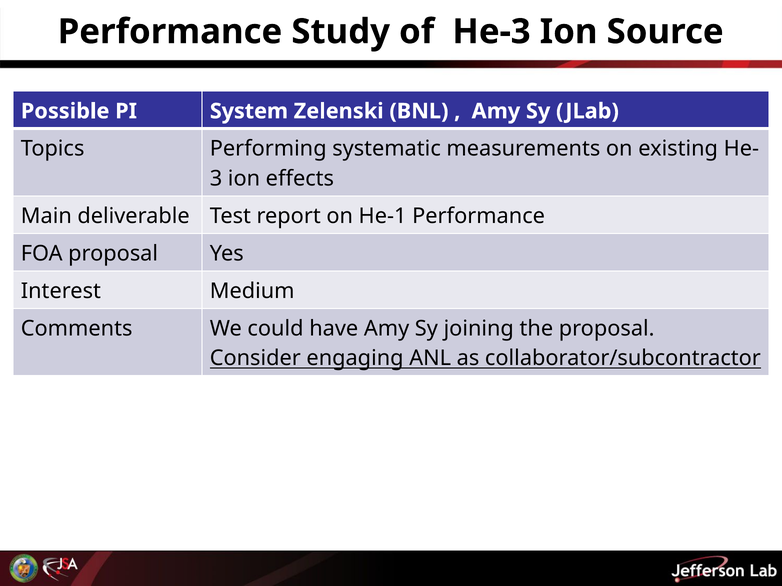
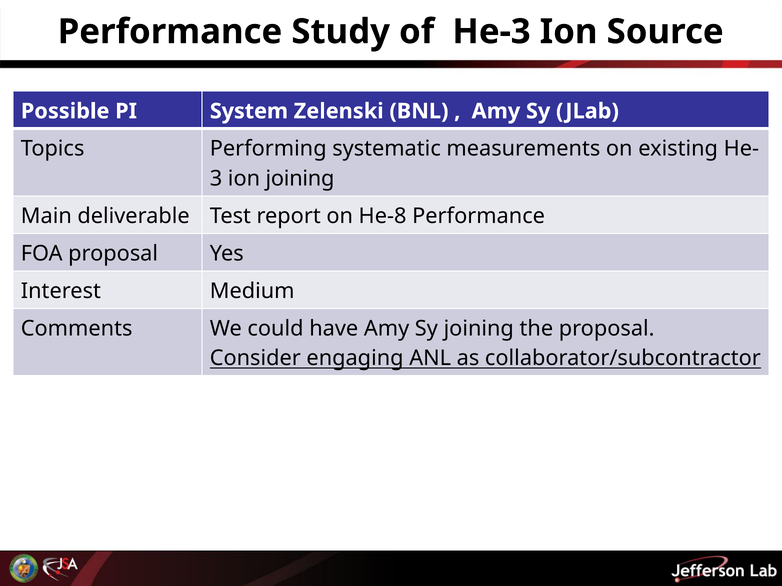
ion effects: effects -> joining (300, 179)
He-1: He-1 -> He-8 (383, 216)
